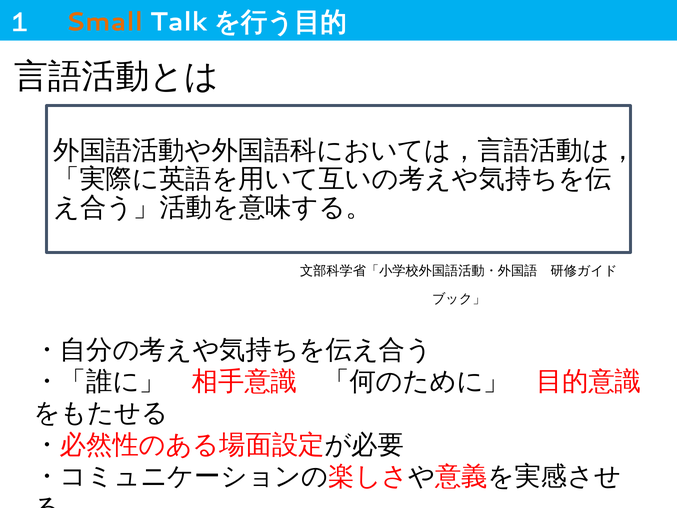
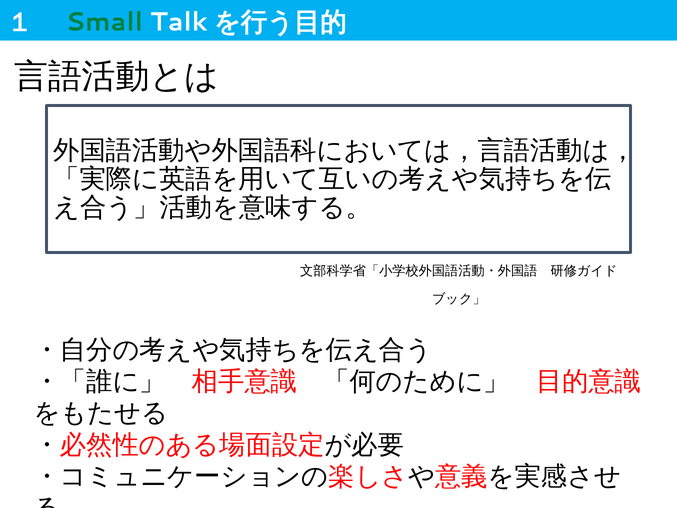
Small colour: orange -> green (104, 22)
